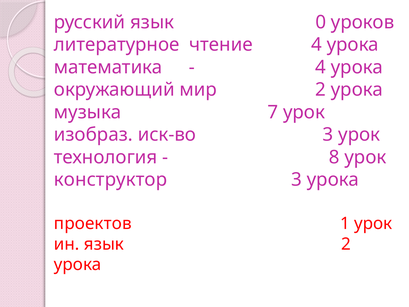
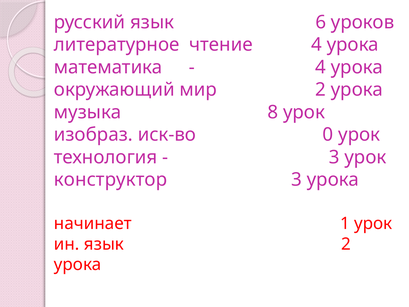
0: 0 -> 6 (321, 22)
7: 7 -> 8 (273, 112)
иск-во 3: 3 -> 0 (328, 135)
8: 8 -> 3 (334, 157)
проектов: проектов -> начинает (93, 223)
